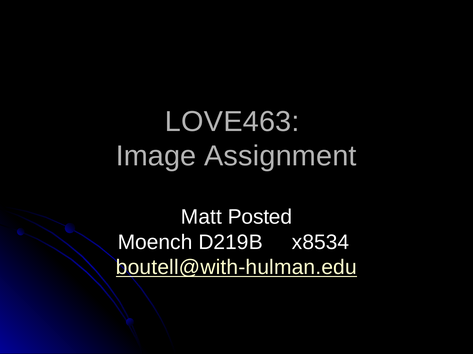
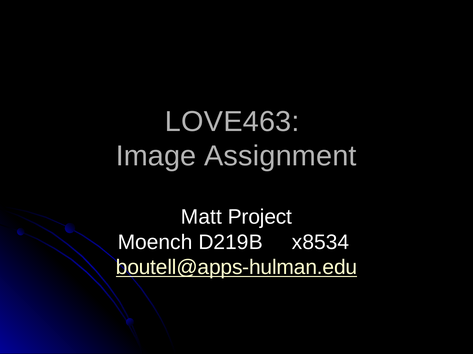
Posted: Posted -> Project (260, 217)
boutell@with-hulman.edu: boutell@with-hulman.edu -> boutell@apps-hulman.edu (237, 268)
